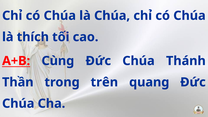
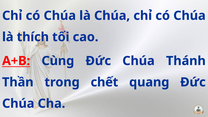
trên: trên -> chết (104, 82)
